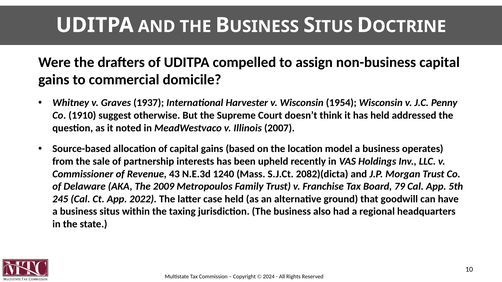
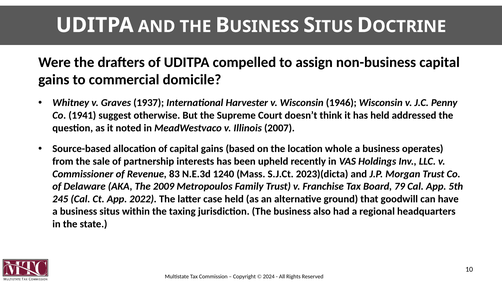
1954: 1954 -> 1946 (341, 103)
1910: 1910 -> 1941 (82, 116)
model: model -> whole (339, 149)
43: 43 -> 83 (174, 174)
2082)(dicta: 2082)(dicta -> 2023)(dicta (322, 174)
